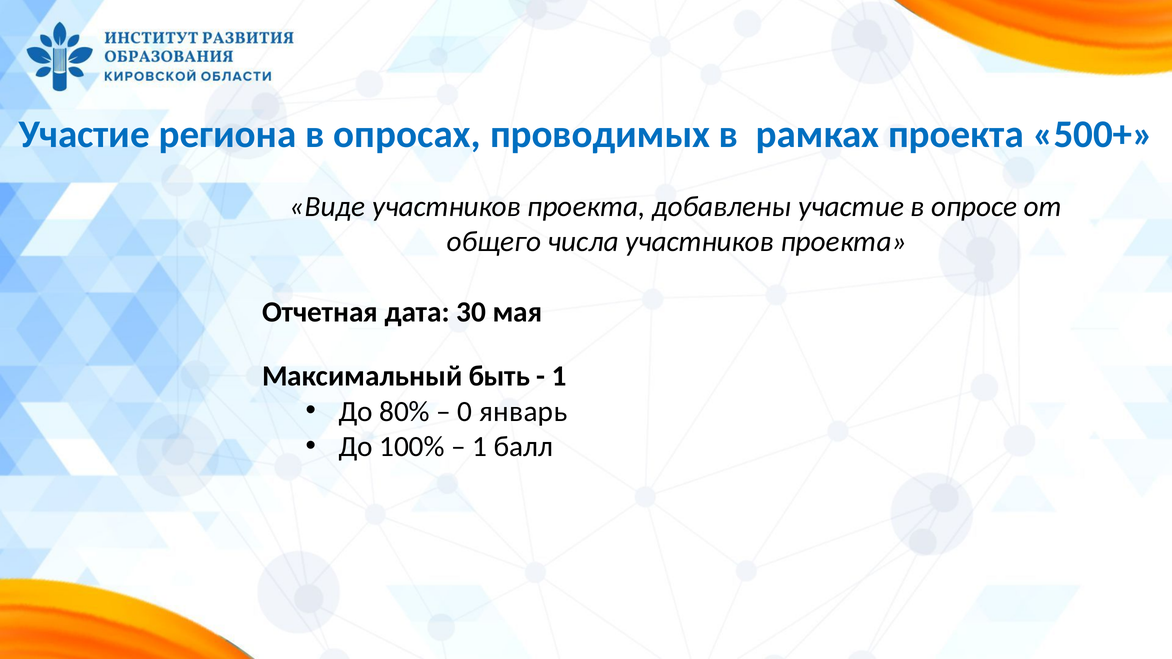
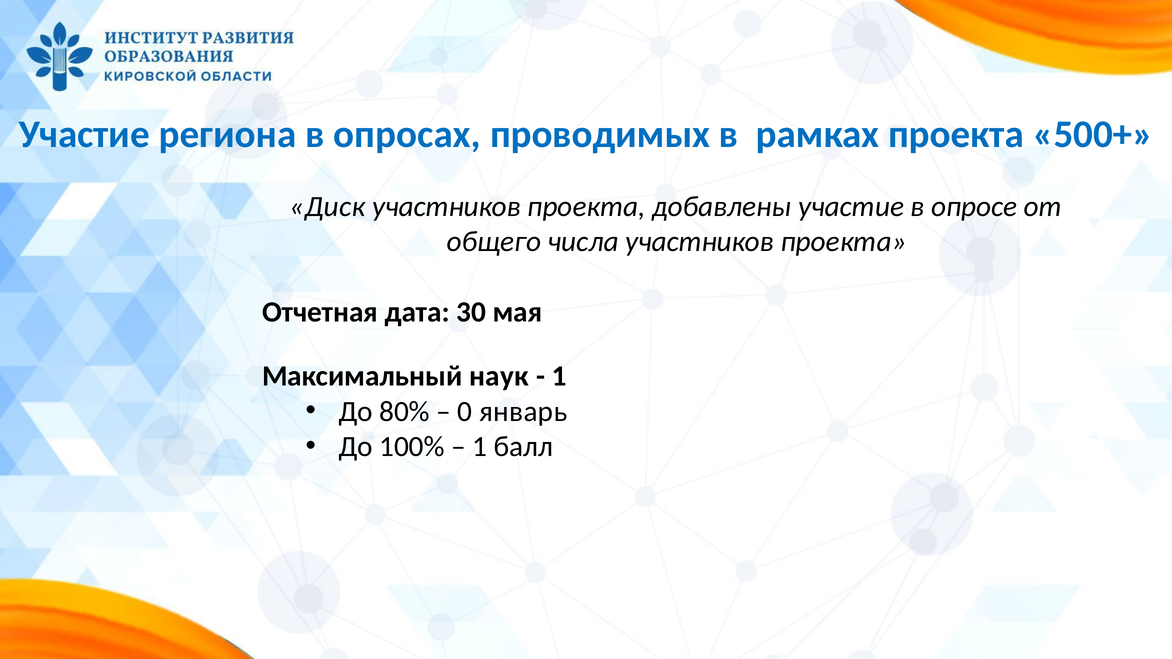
Виде: Виде -> Диск (327, 207)
быть: быть -> наук (499, 376)
